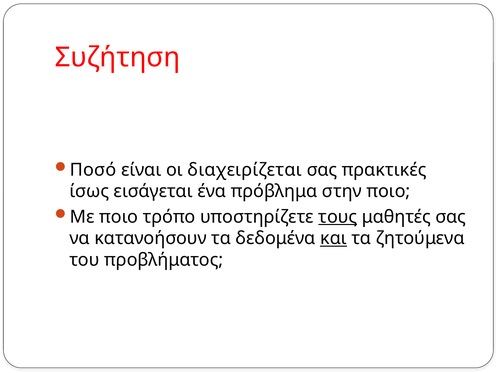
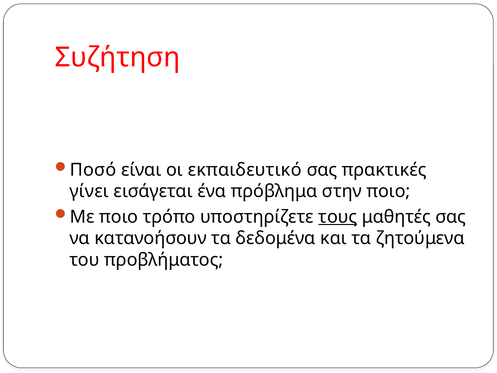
διαχειρίζεται: διαχειρίζεται -> εκπαιδευτικό (245, 170)
ίσως: ίσως -> γίνει (89, 191)
και underline: present -> none (334, 238)
